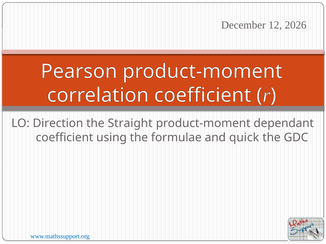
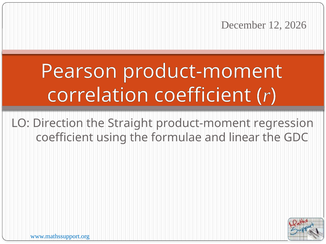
dependant: dependant -> regression (284, 124)
quick: quick -> linear (244, 138)
